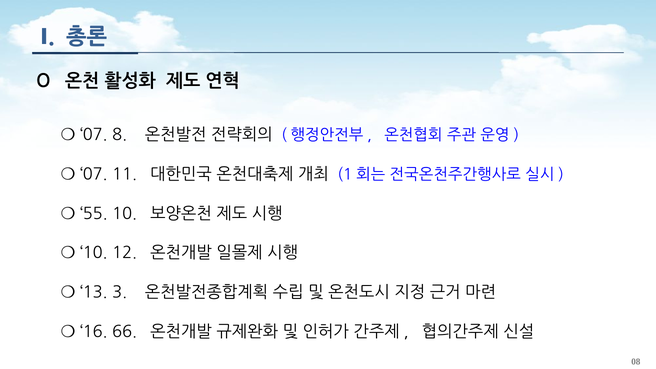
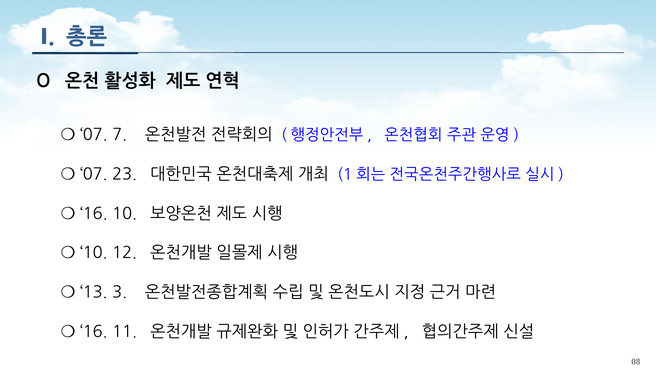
8: 8 -> 7 (120, 135)
11: 11 -> 23 (125, 174)
55: 55 -> 16 (95, 214)
66: 66 -> 11 (125, 332)
